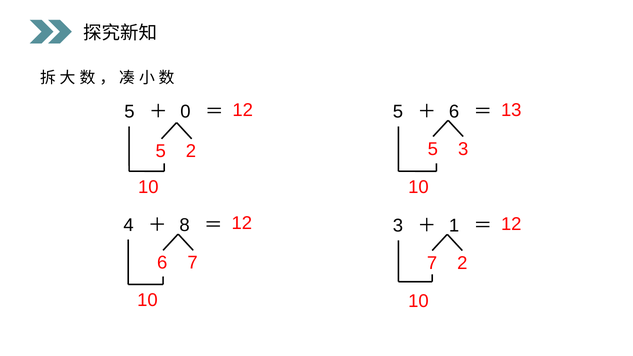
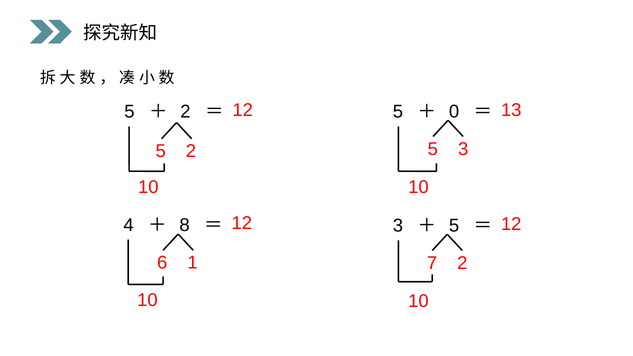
0: 0 -> 2 (185, 112)
6: 6 -> 0 (454, 112)
1: 1 -> 5 (454, 226)
6 7: 7 -> 1 (193, 263)
